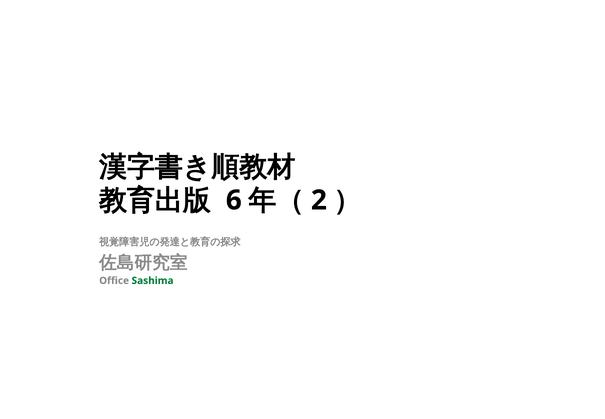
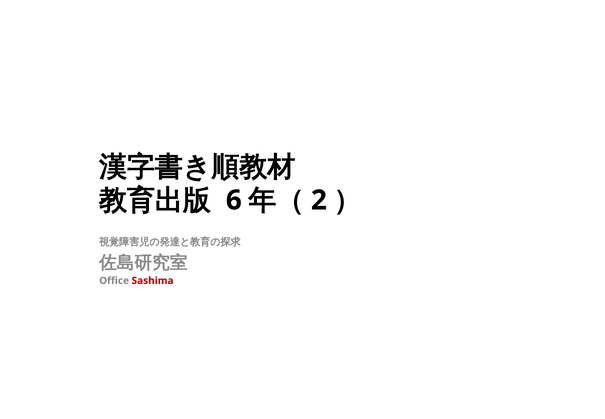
Sashima colour: green -> red (153, 281)
